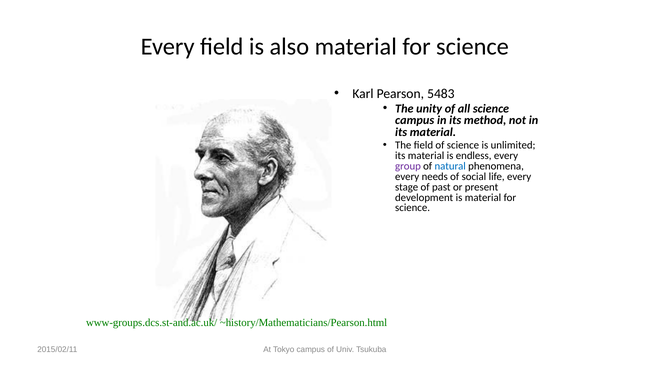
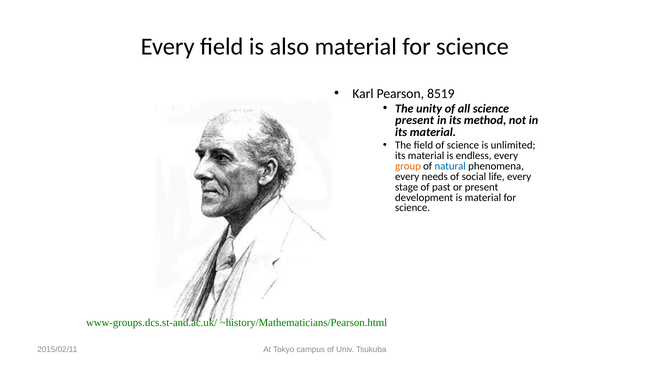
5483: 5483 -> 8519 (441, 94)
campus: campus -> present (415, 120)
group colour: purple -> orange (408, 166)
